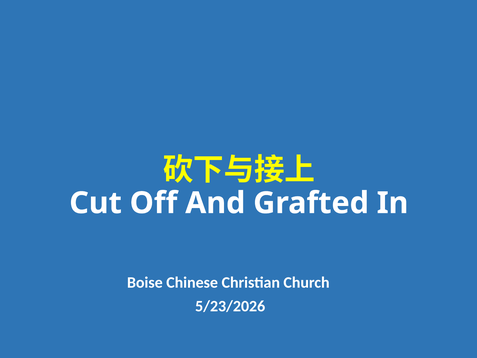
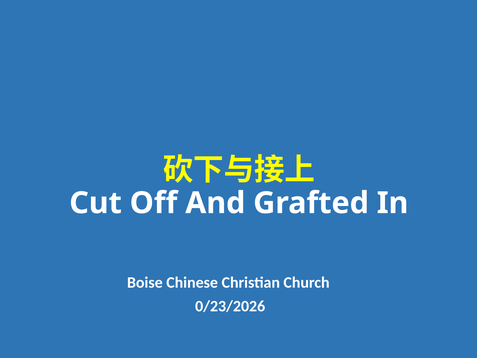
5/23/2026: 5/23/2026 -> 0/23/2026 (230, 306)
